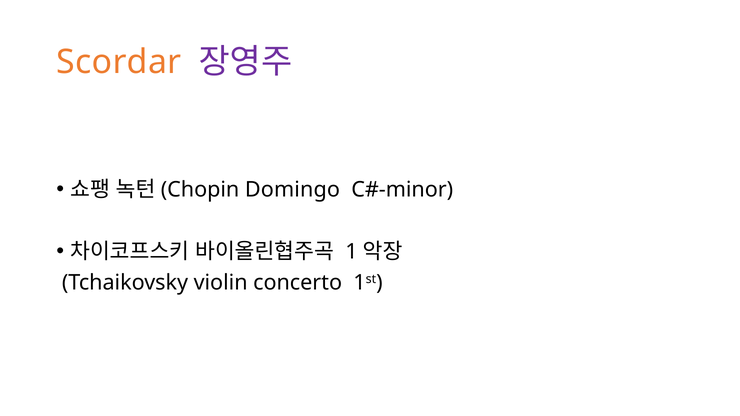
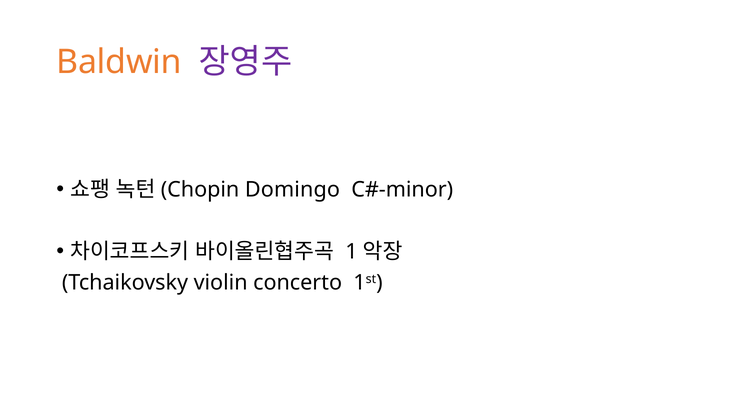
Scordar: Scordar -> Baldwin (119, 62)
